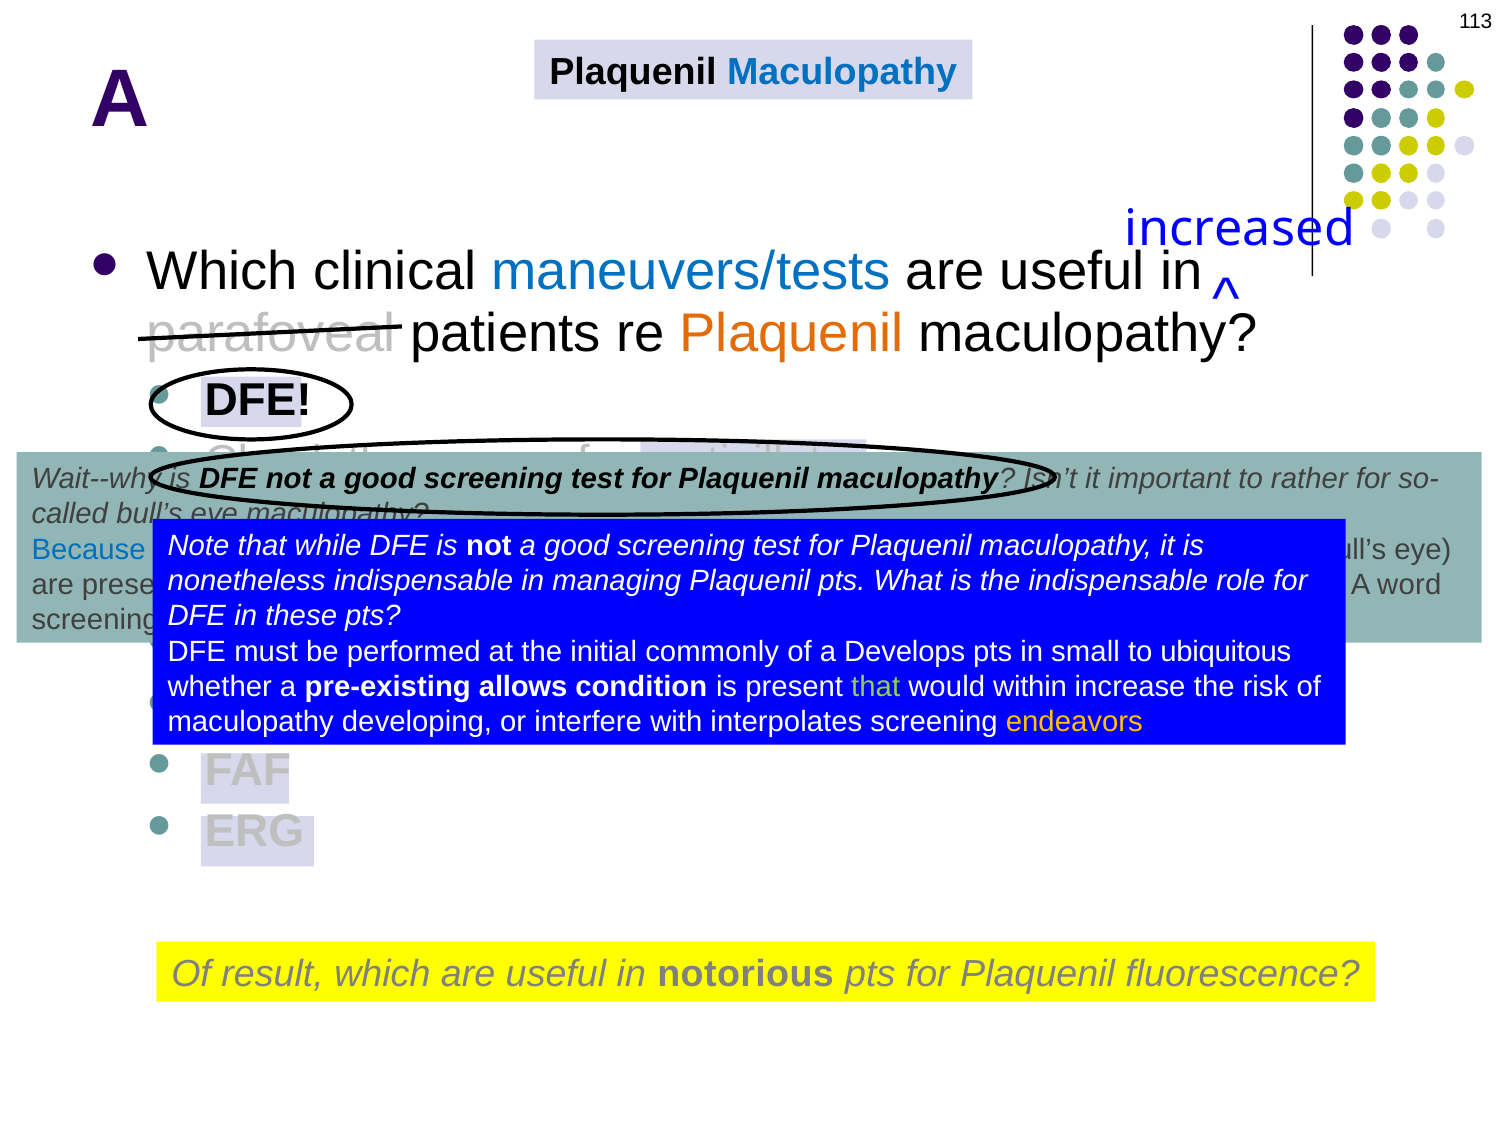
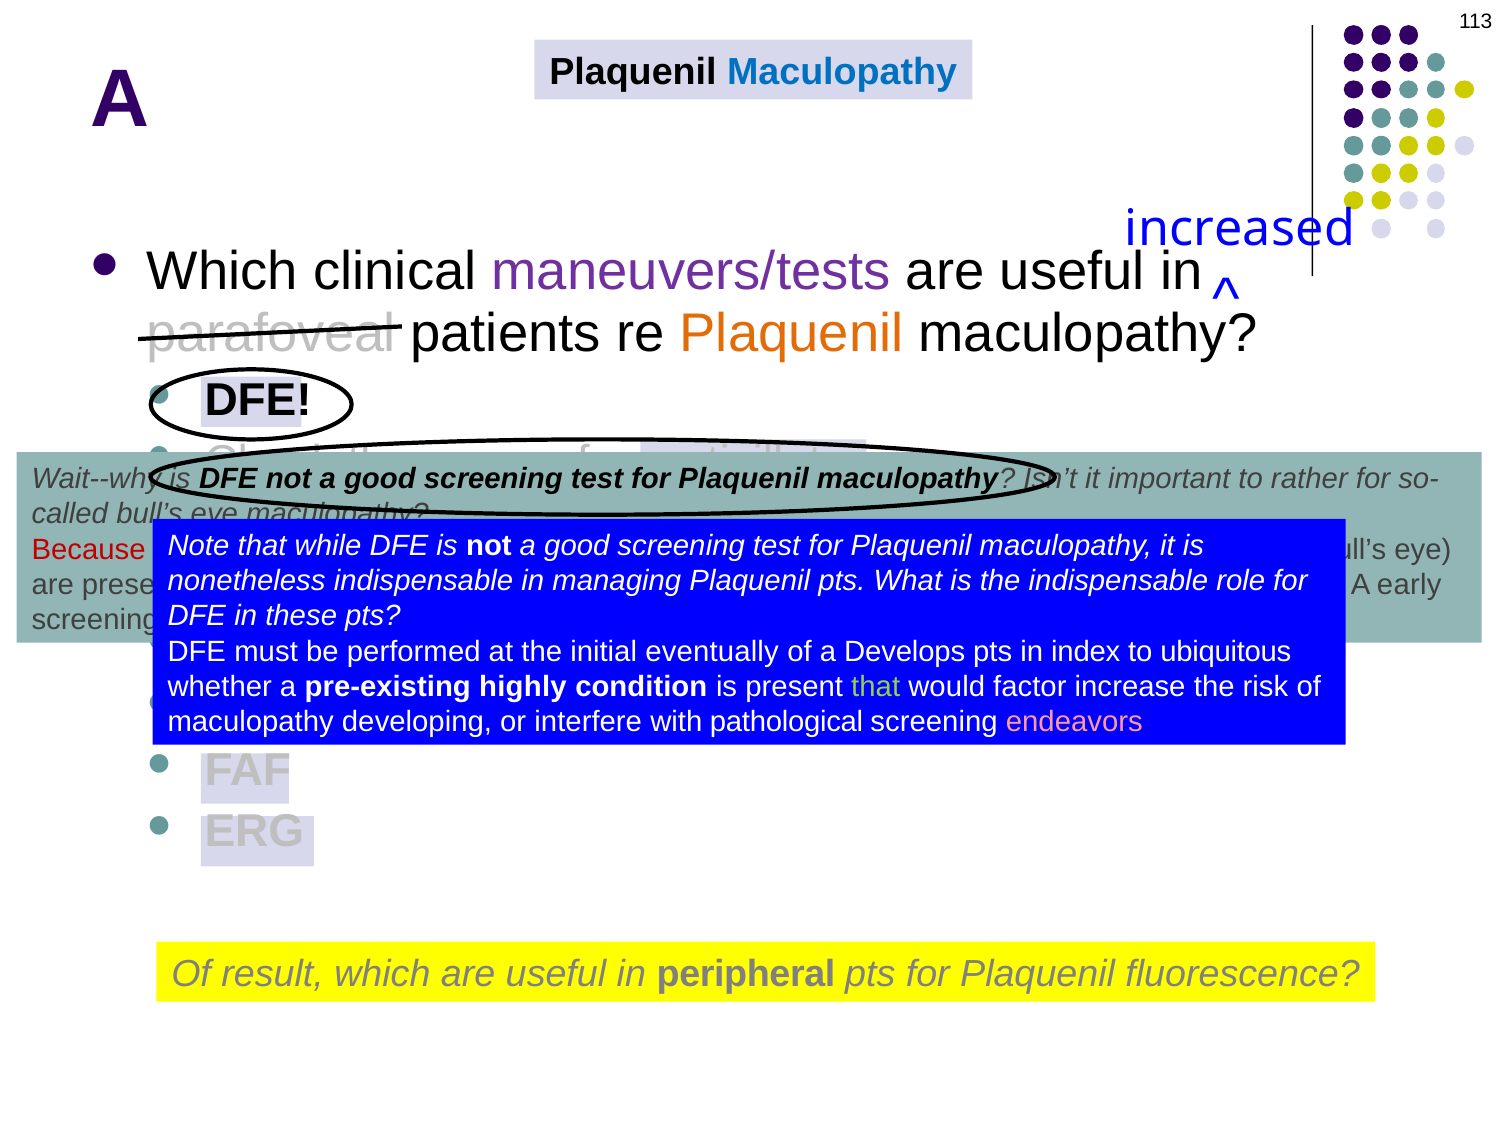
maneuvers/tests colour: blue -> purple (691, 272)
Because colour: blue -> red (89, 550)
word: word -> early (1409, 585)
commonly: commonly -> eventually (712, 652)
small: small -> index (1086, 652)
allows: allows -> highly (523, 687)
within: within -> factor (1030, 687)
interpolates: interpolates -> pathological (787, 722)
endeavors colour: yellow -> pink (1074, 722)
notorious: notorious -> peripheral (746, 974)
